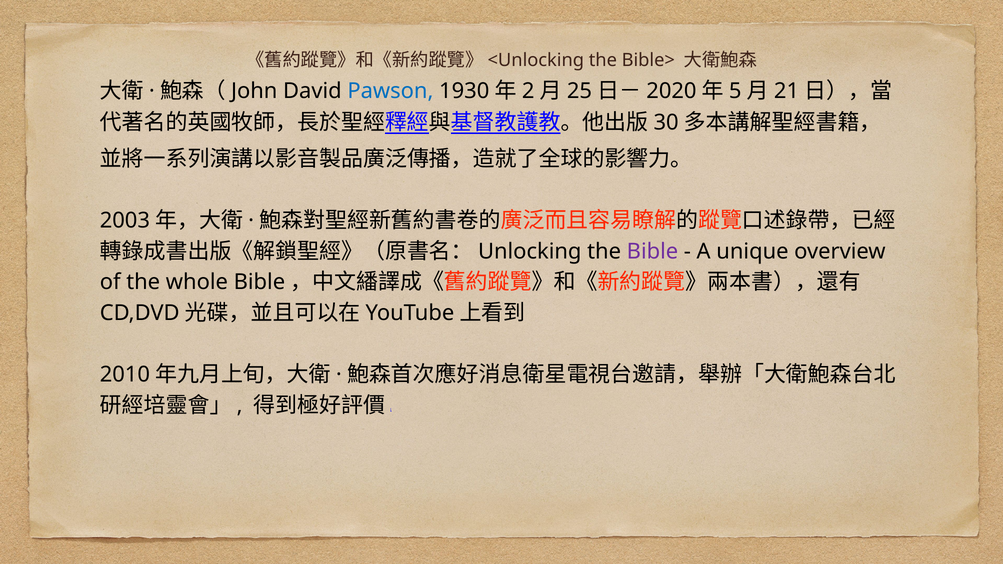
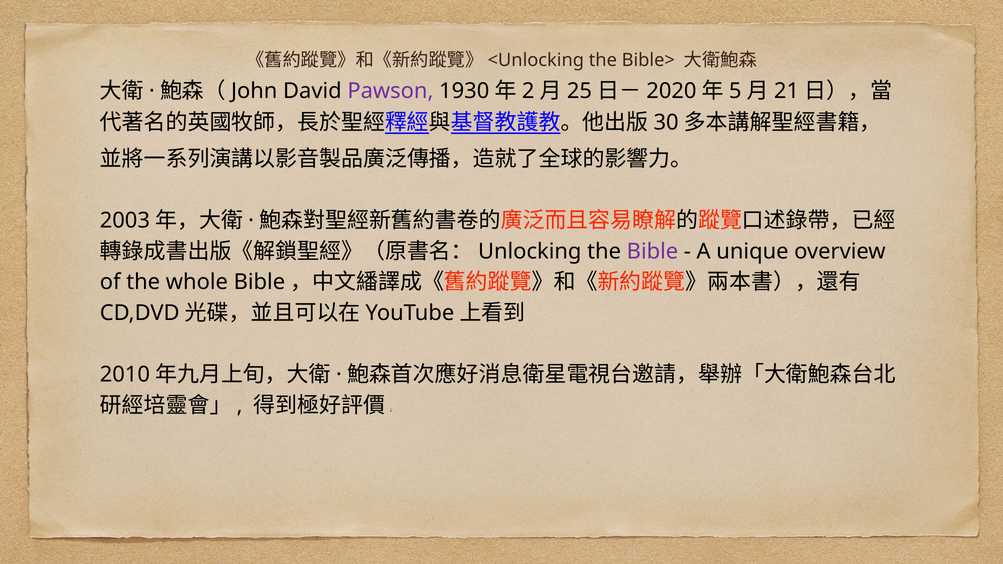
Pawson colour: blue -> purple (390, 91)
